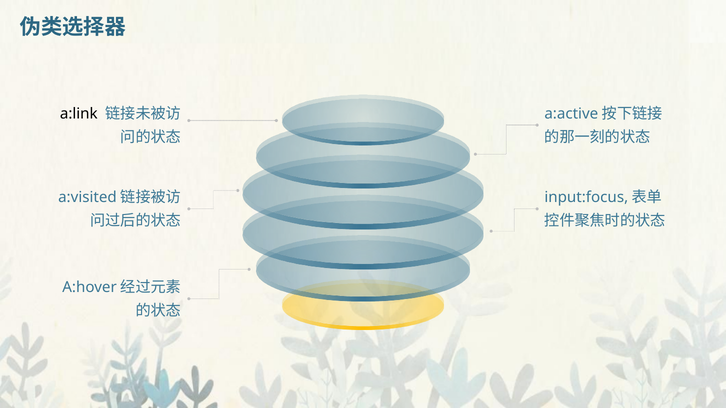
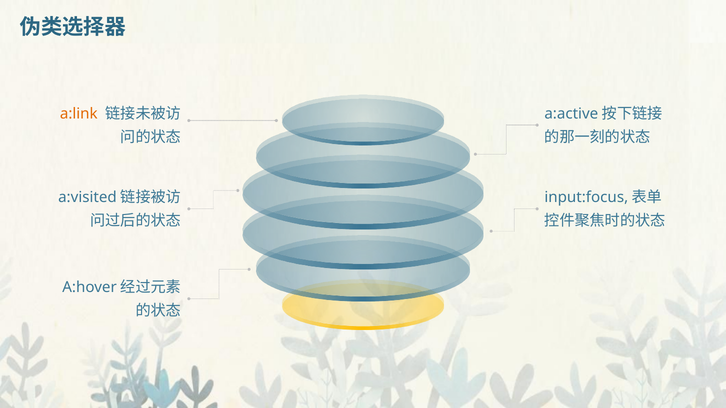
a:link colour: black -> orange (79, 114)
